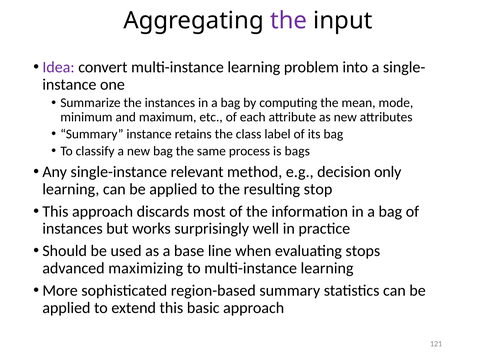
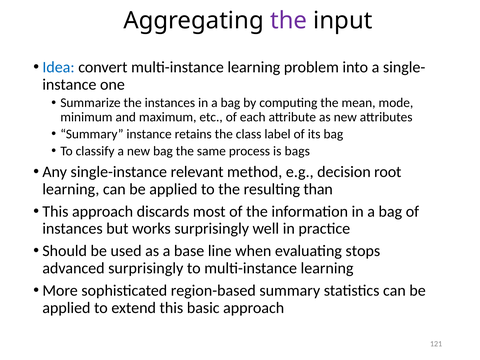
Idea colour: purple -> blue (59, 67)
only: only -> root (388, 172)
stop: stop -> than (318, 189)
advanced maximizing: maximizing -> surprisingly (146, 268)
